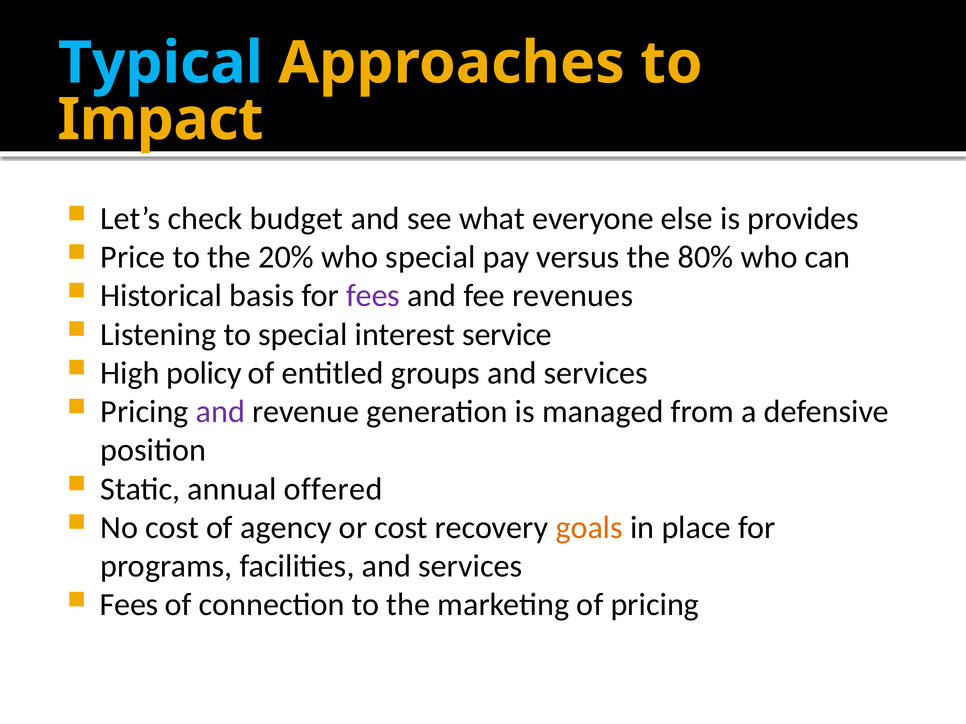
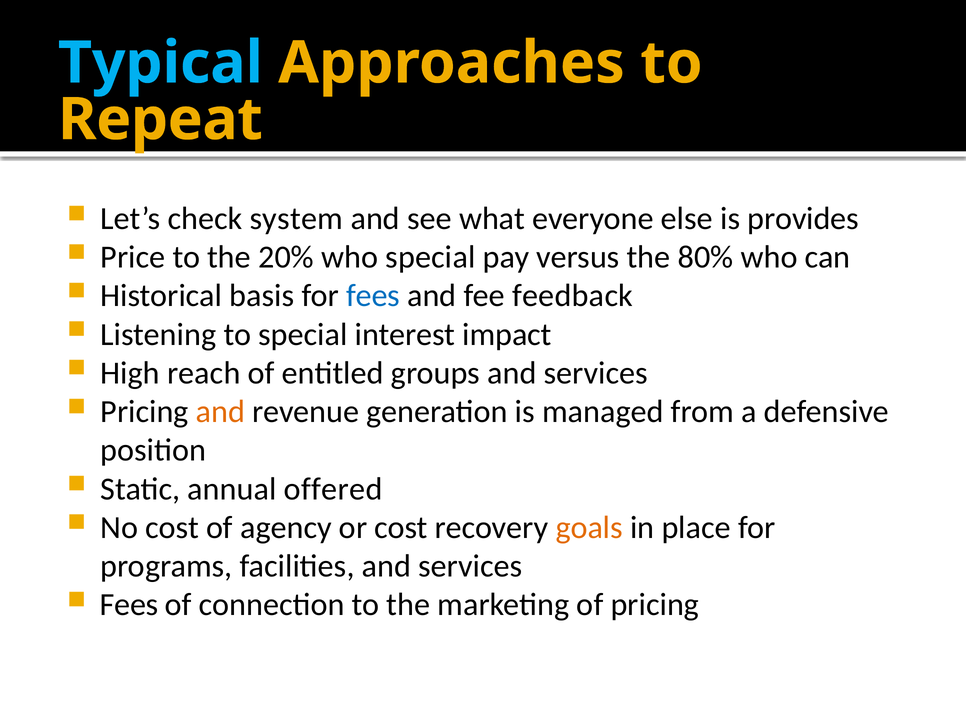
Impact: Impact -> Repeat (160, 120)
budget: budget -> system (296, 219)
fees colour: purple -> blue (373, 296)
revenues: revenues -> feedback (573, 296)
service: service -> impact (507, 335)
policy: policy -> reach (204, 373)
and colour: purple -> orange (220, 412)
